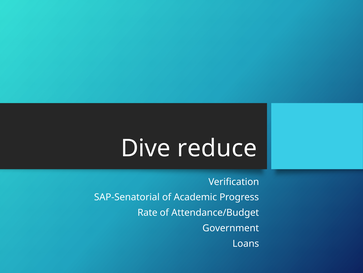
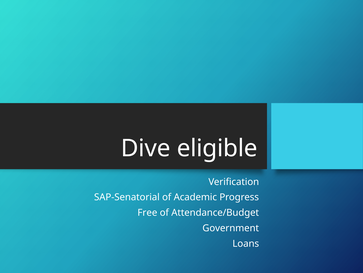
reduce: reduce -> eligible (217, 148)
Rate: Rate -> Free (147, 212)
